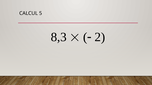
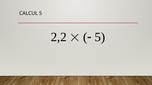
8,3: 8,3 -> 2,2 (59, 37)
2: 2 -> 5 (100, 37)
